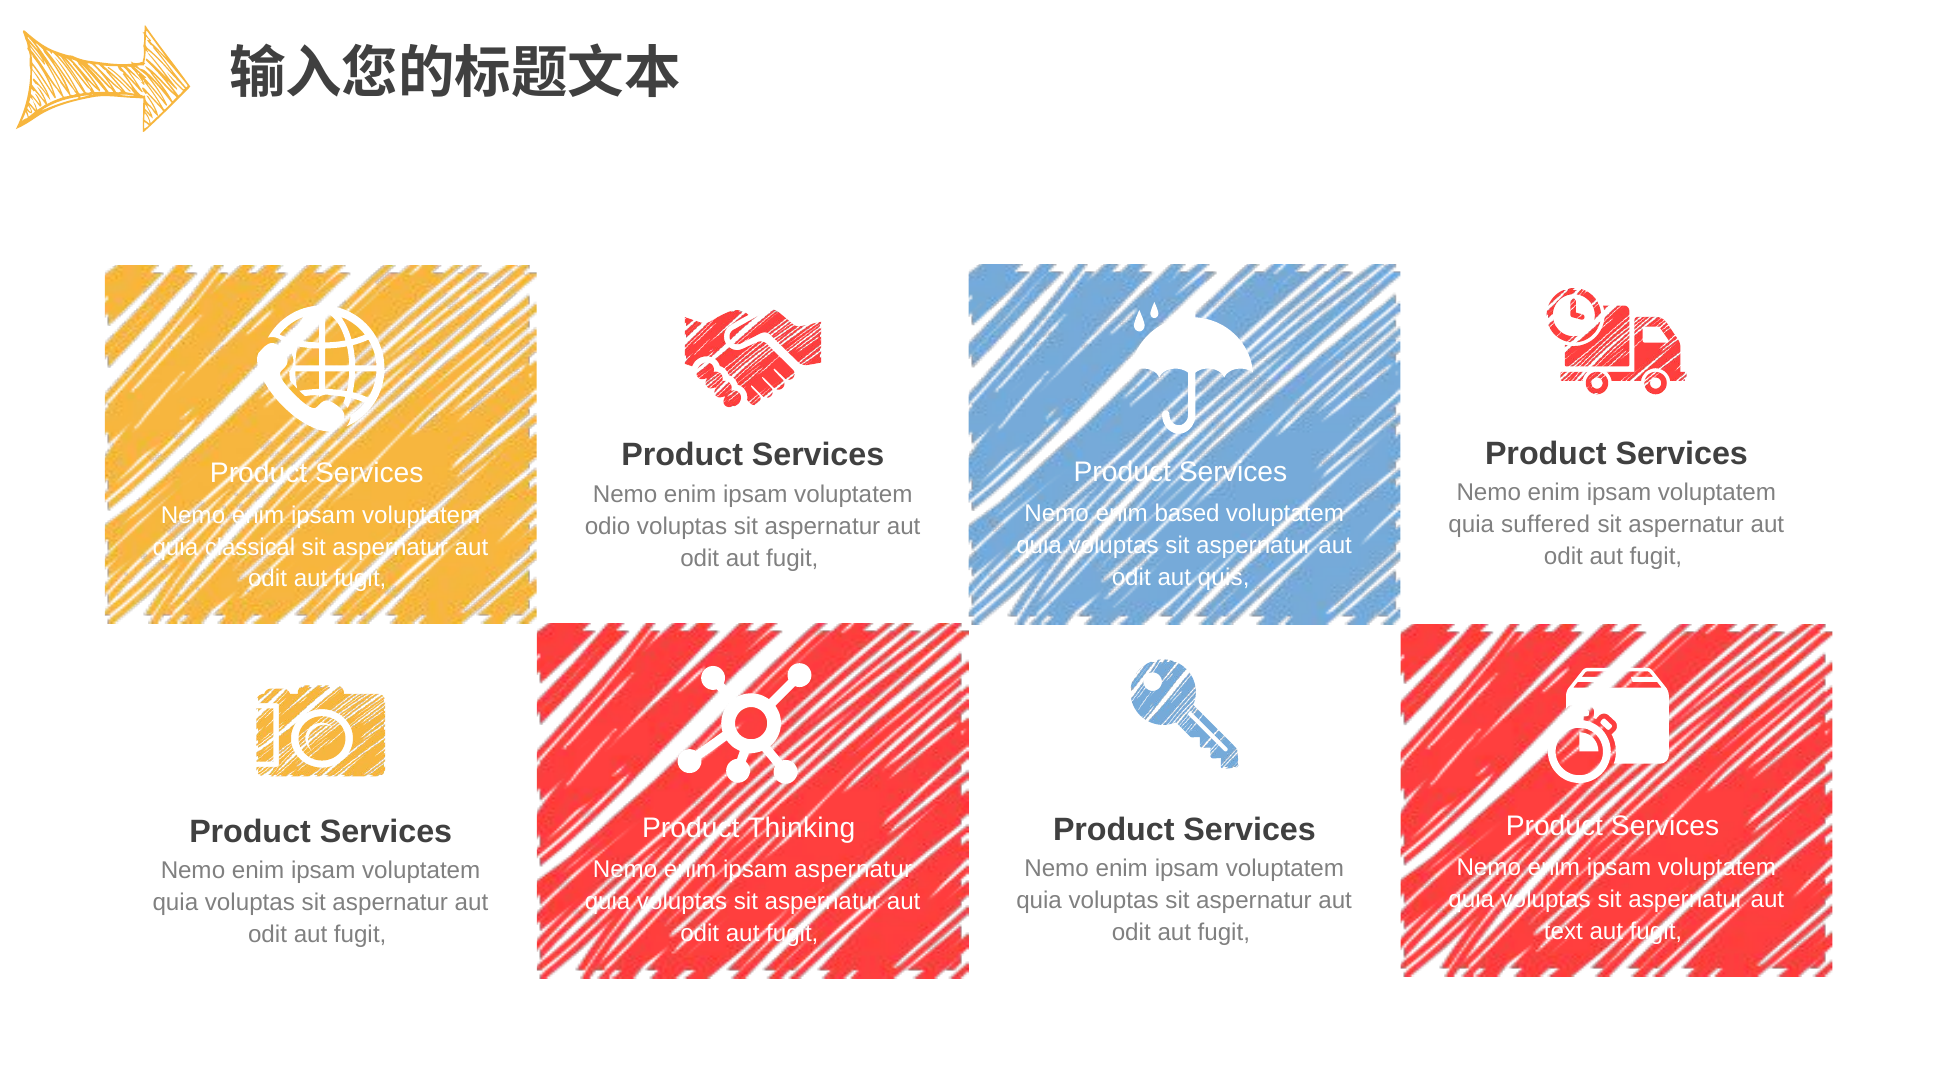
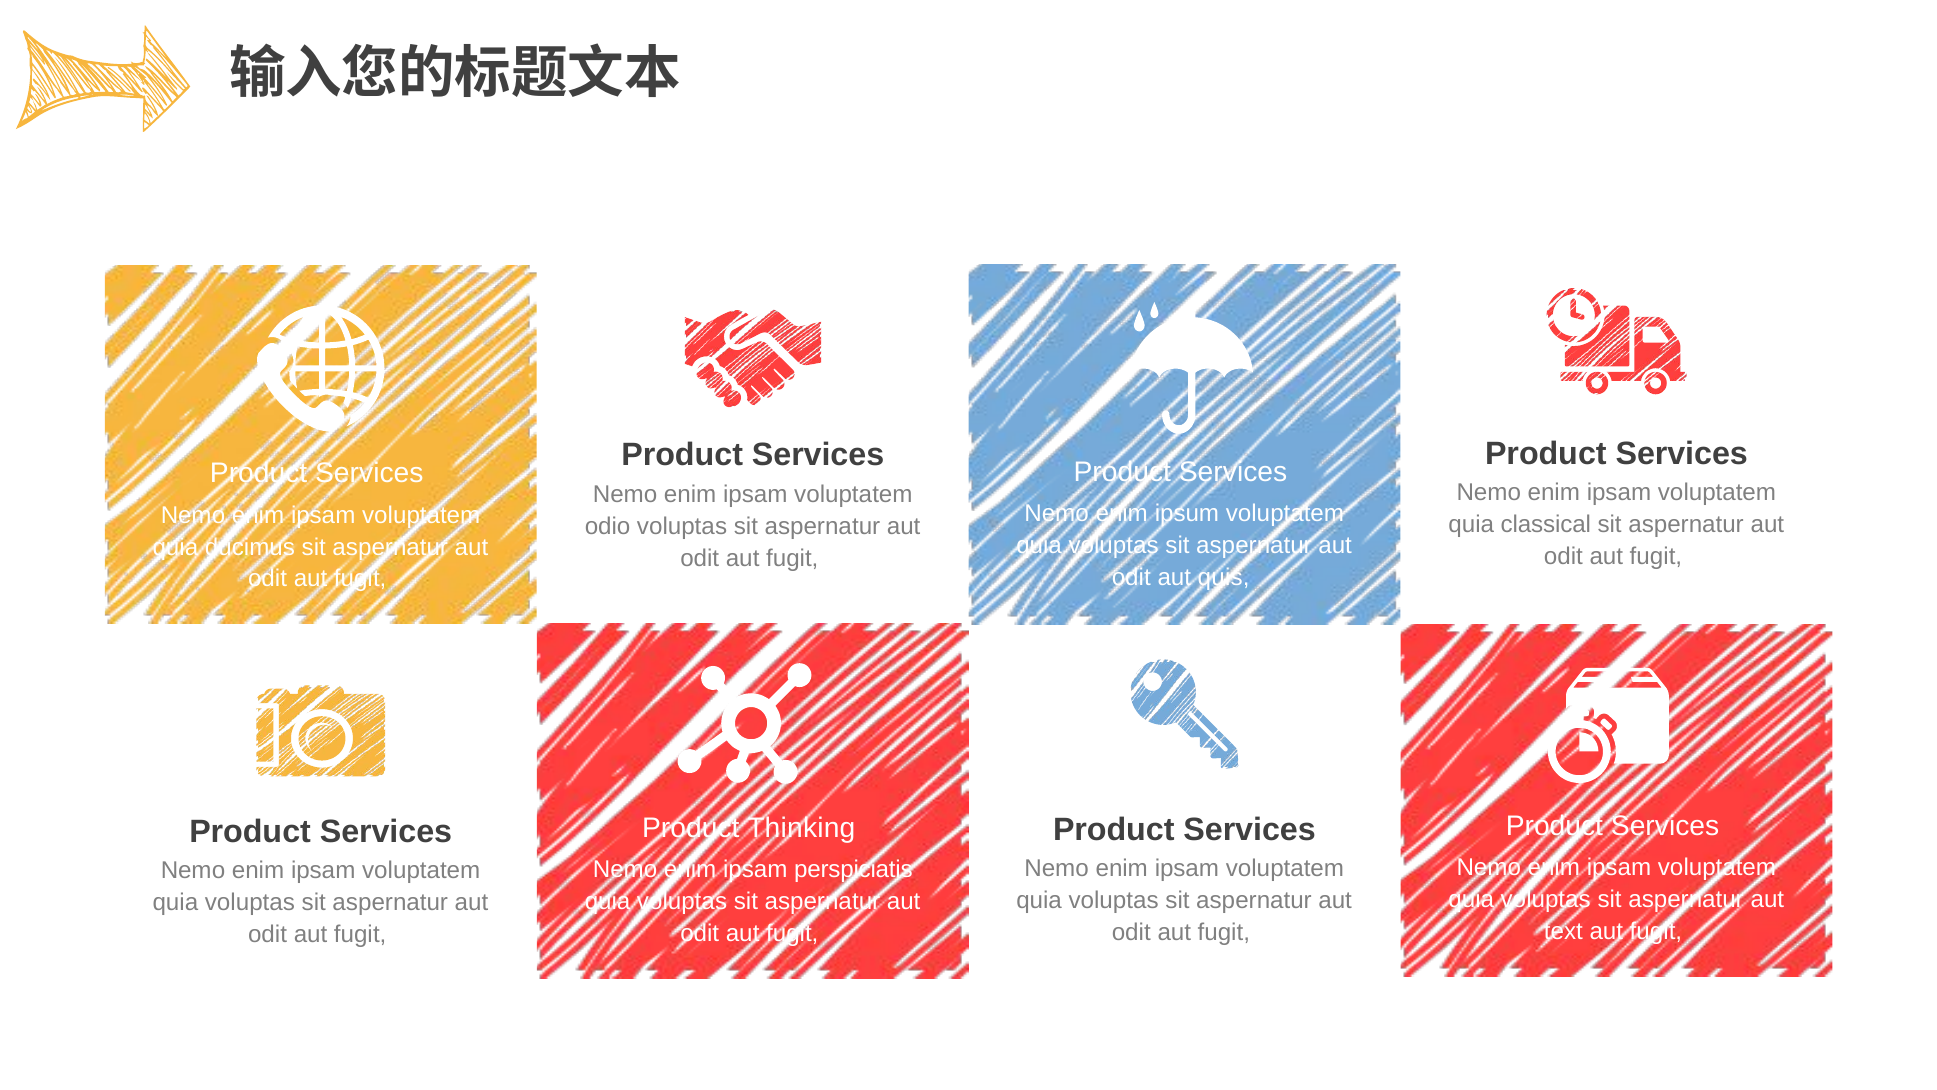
based: based -> ipsum (1187, 513)
suffered: suffered -> classical (1546, 524)
classical: classical -> ducimus (250, 547)
ipsam aspernatur: aspernatur -> perspiciatis (853, 869)
